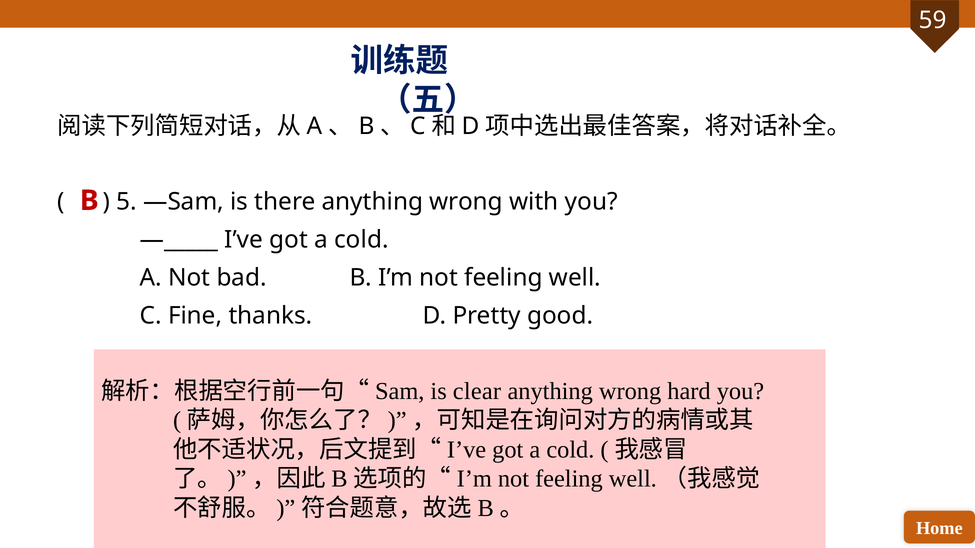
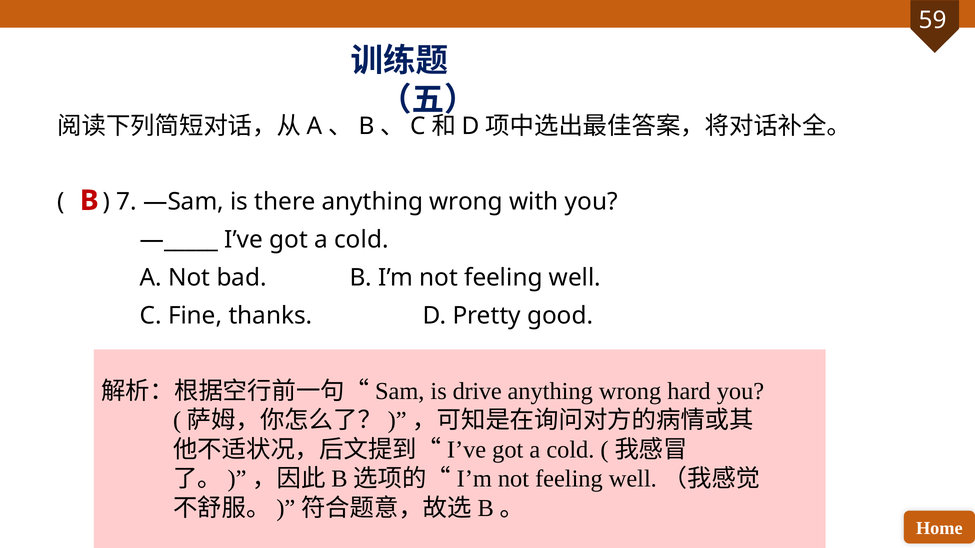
5: 5 -> 7 (127, 202)
clear: clear -> drive (477, 392)
